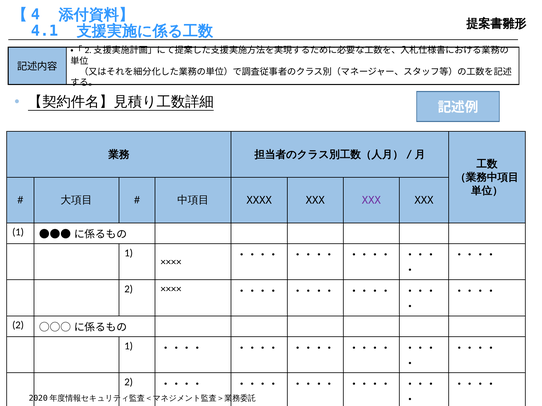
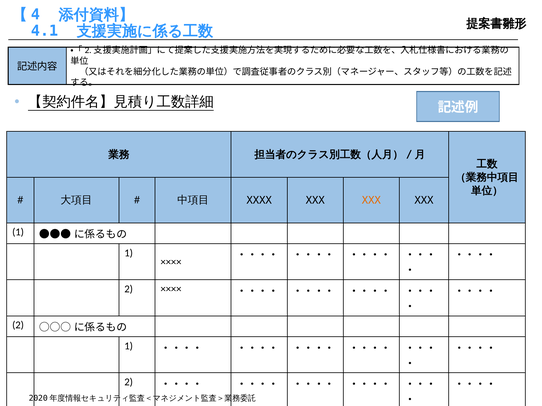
XXX colour: purple -> orange (371, 201)
